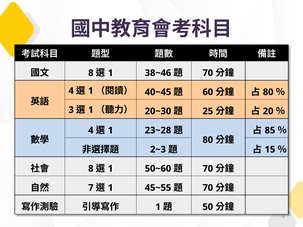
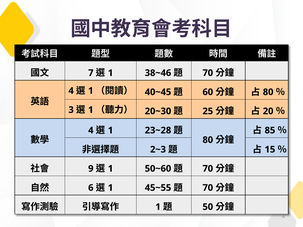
8: 8 -> 7 (91, 73)
8: 8 -> 9 (91, 169)
7: 7 -> 6 (91, 188)
